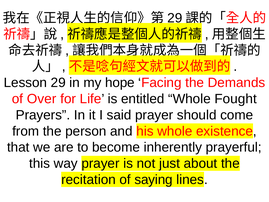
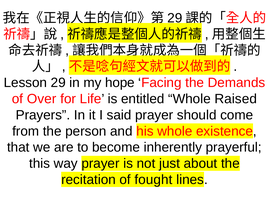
Fought: Fought -> Raised (236, 99)
saying: saying -> fought (153, 179)
